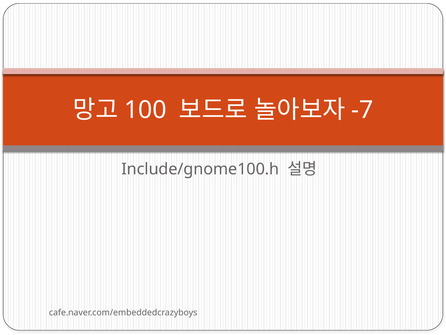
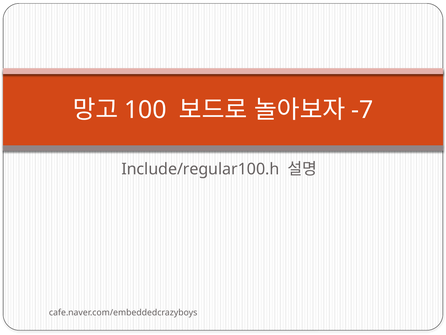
Include/gnome100.h: Include/gnome100.h -> Include/regular100.h (200, 169)
